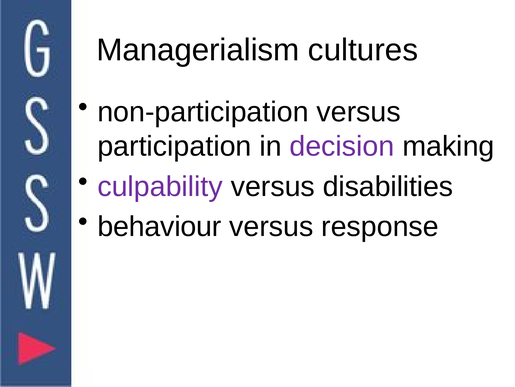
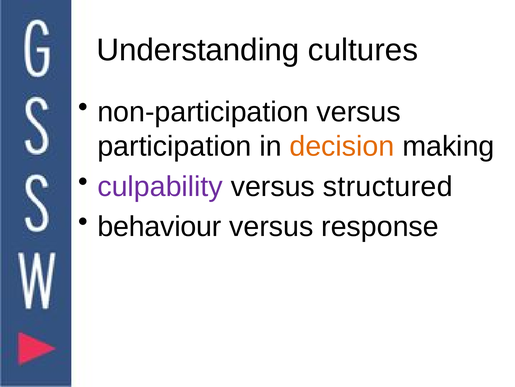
Managerialism: Managerialism -> Understanding (198, 50)
decision colour: purple -> orange (342, 146)
disabilities: disabilities -> structured (388, 186)
